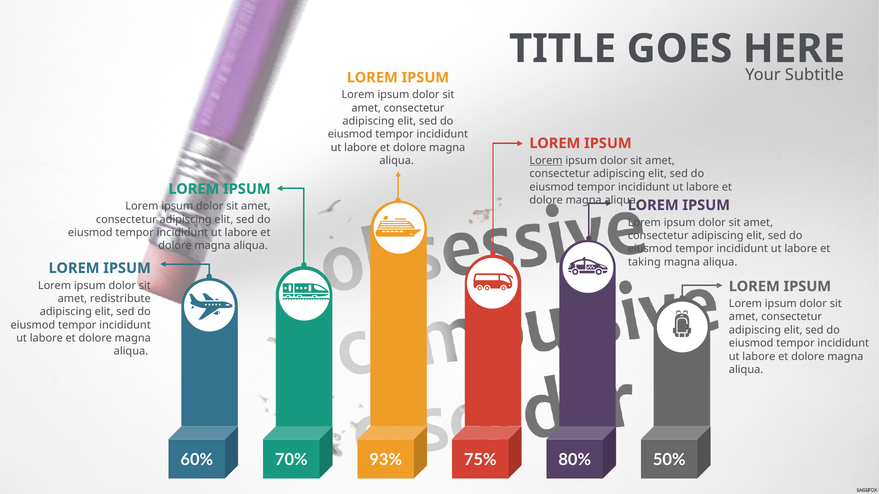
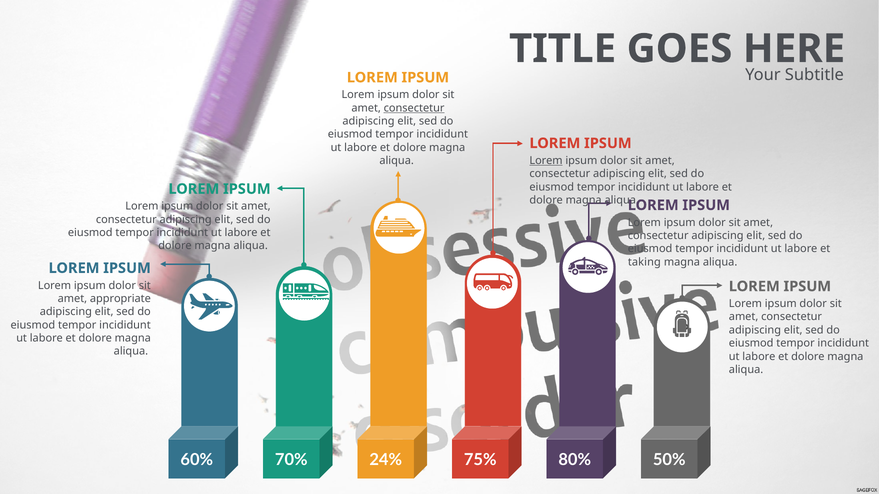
consectetur underline: none -> present (414, 108)
redistribute: redistribute -> appropriate (120, 299)
93%: 93% -> 24% (386, 460)
